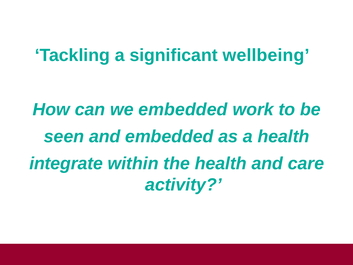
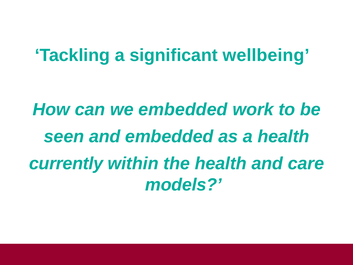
integrate: integrate -> currently (66, 163)
activity: activity -> models (184, 185)
